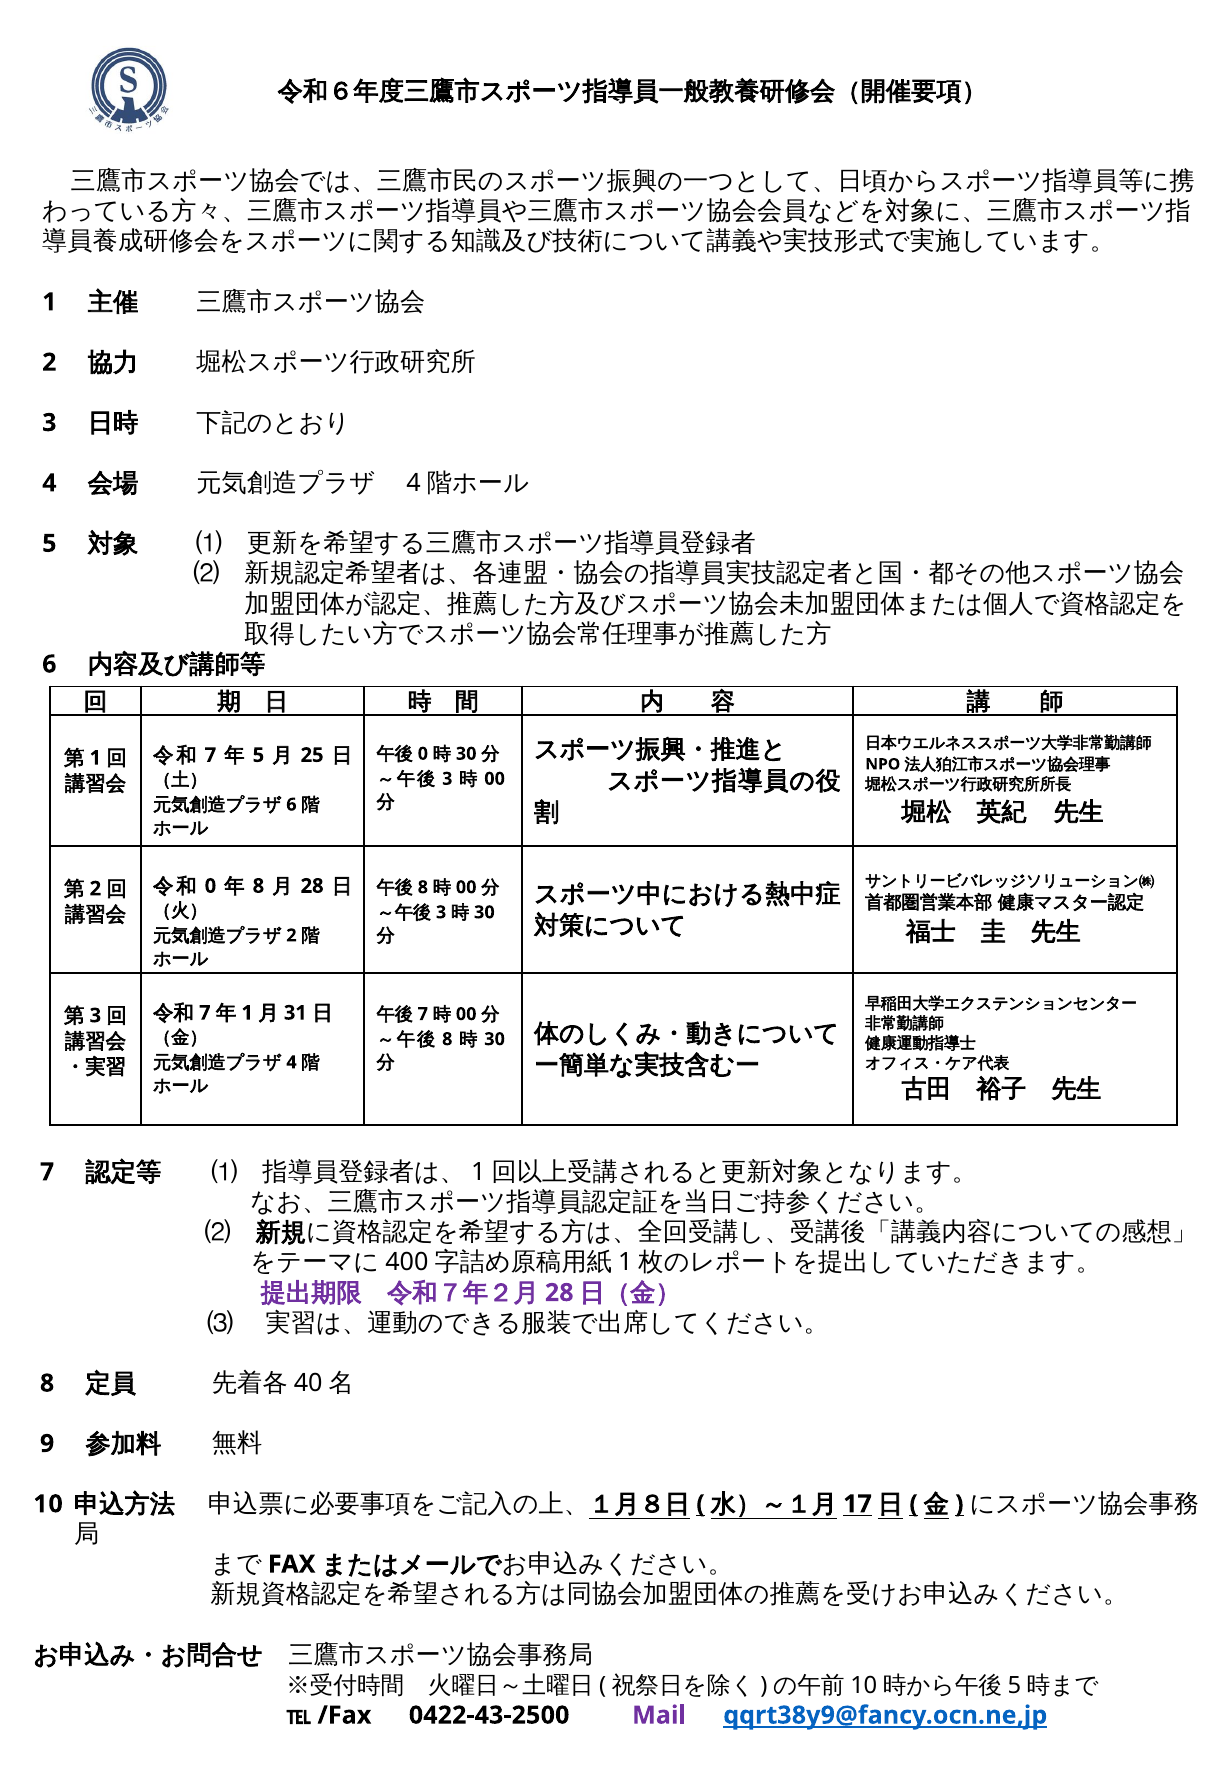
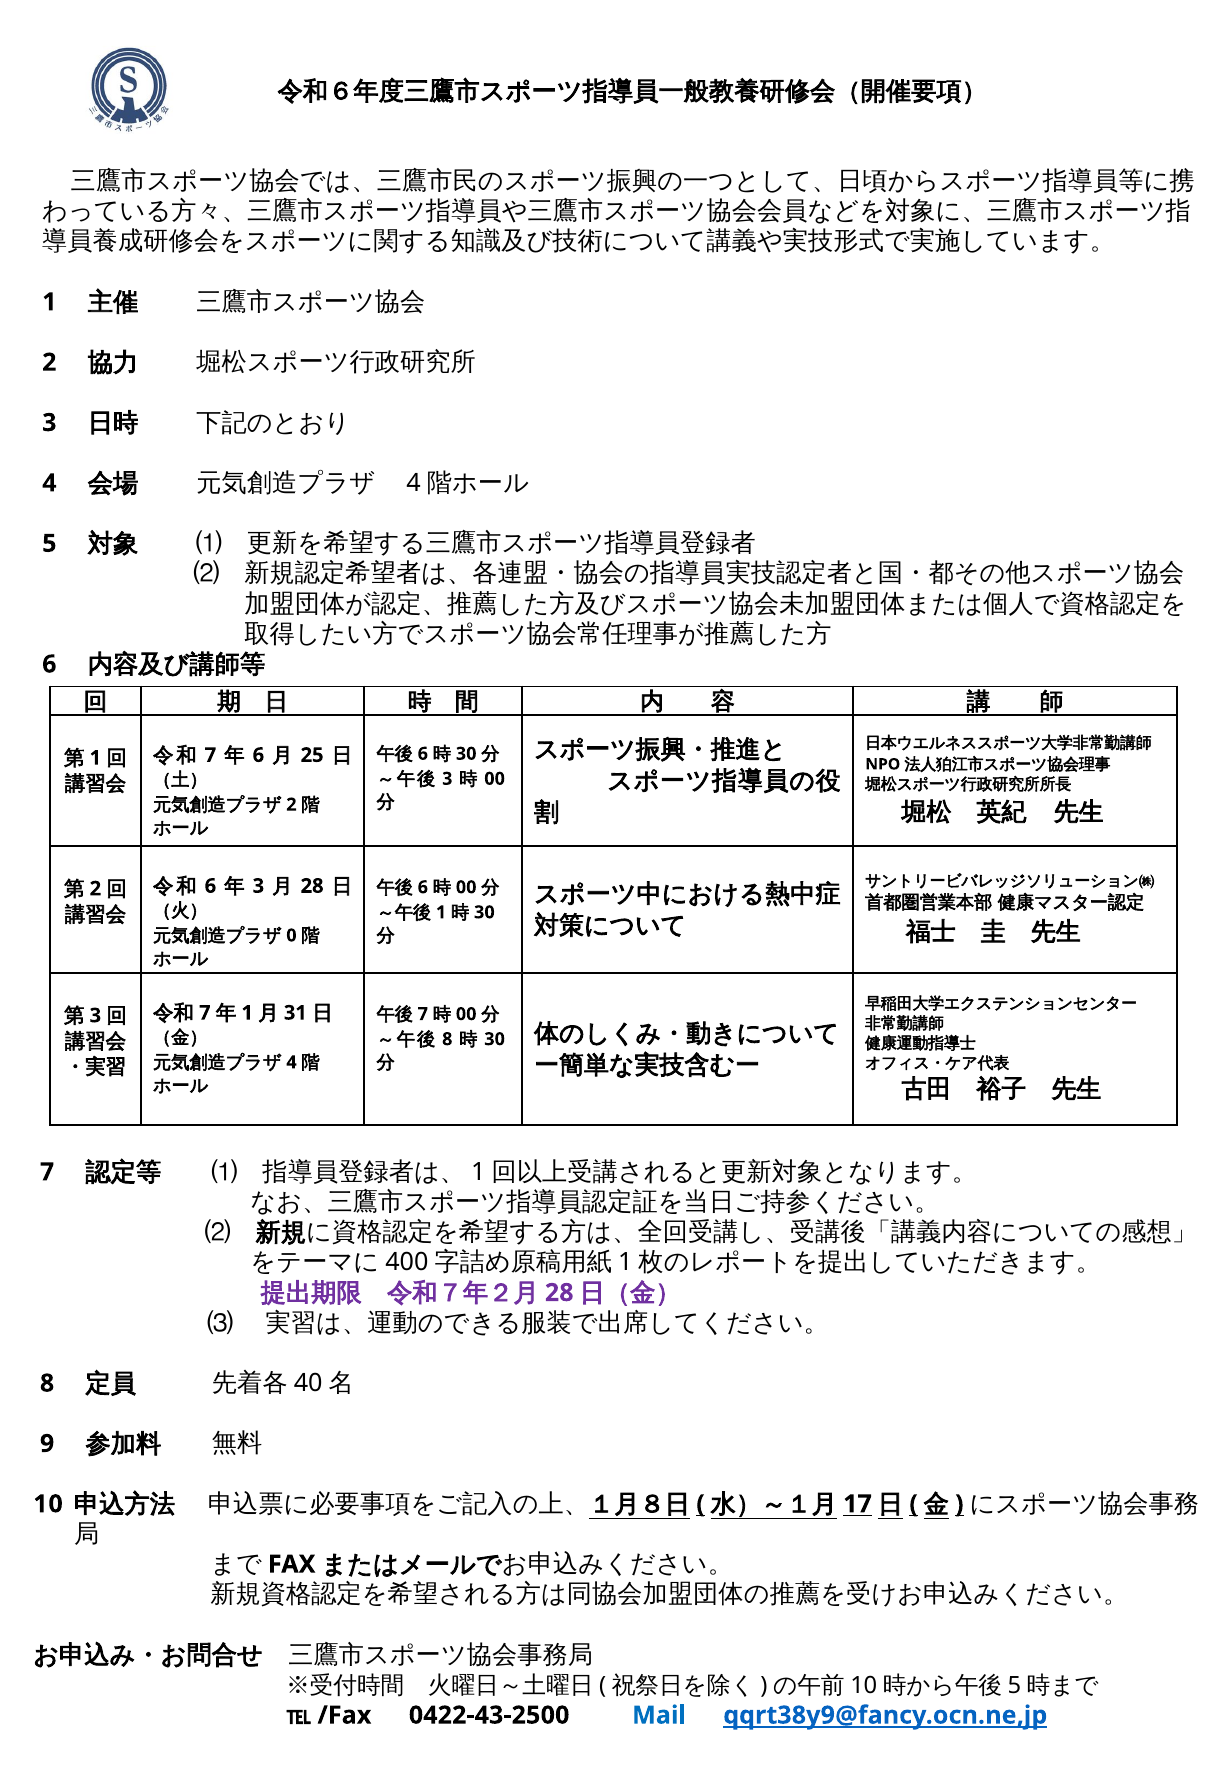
0: 0 -> 6 (423, 754)
5: 5 -> 6 (258, 755)
6: 6 -> 2 (291, 804)
0: 0 -> 6 (210, 886)
8: 8 -> 3 (258, 886)
8: 8 -> 6 (423, 887)
3: 3 -> 1 (441, 912)
2: 2 -> 0 (291, 935)
Mail colour: purple -> blue (659, 1715)
